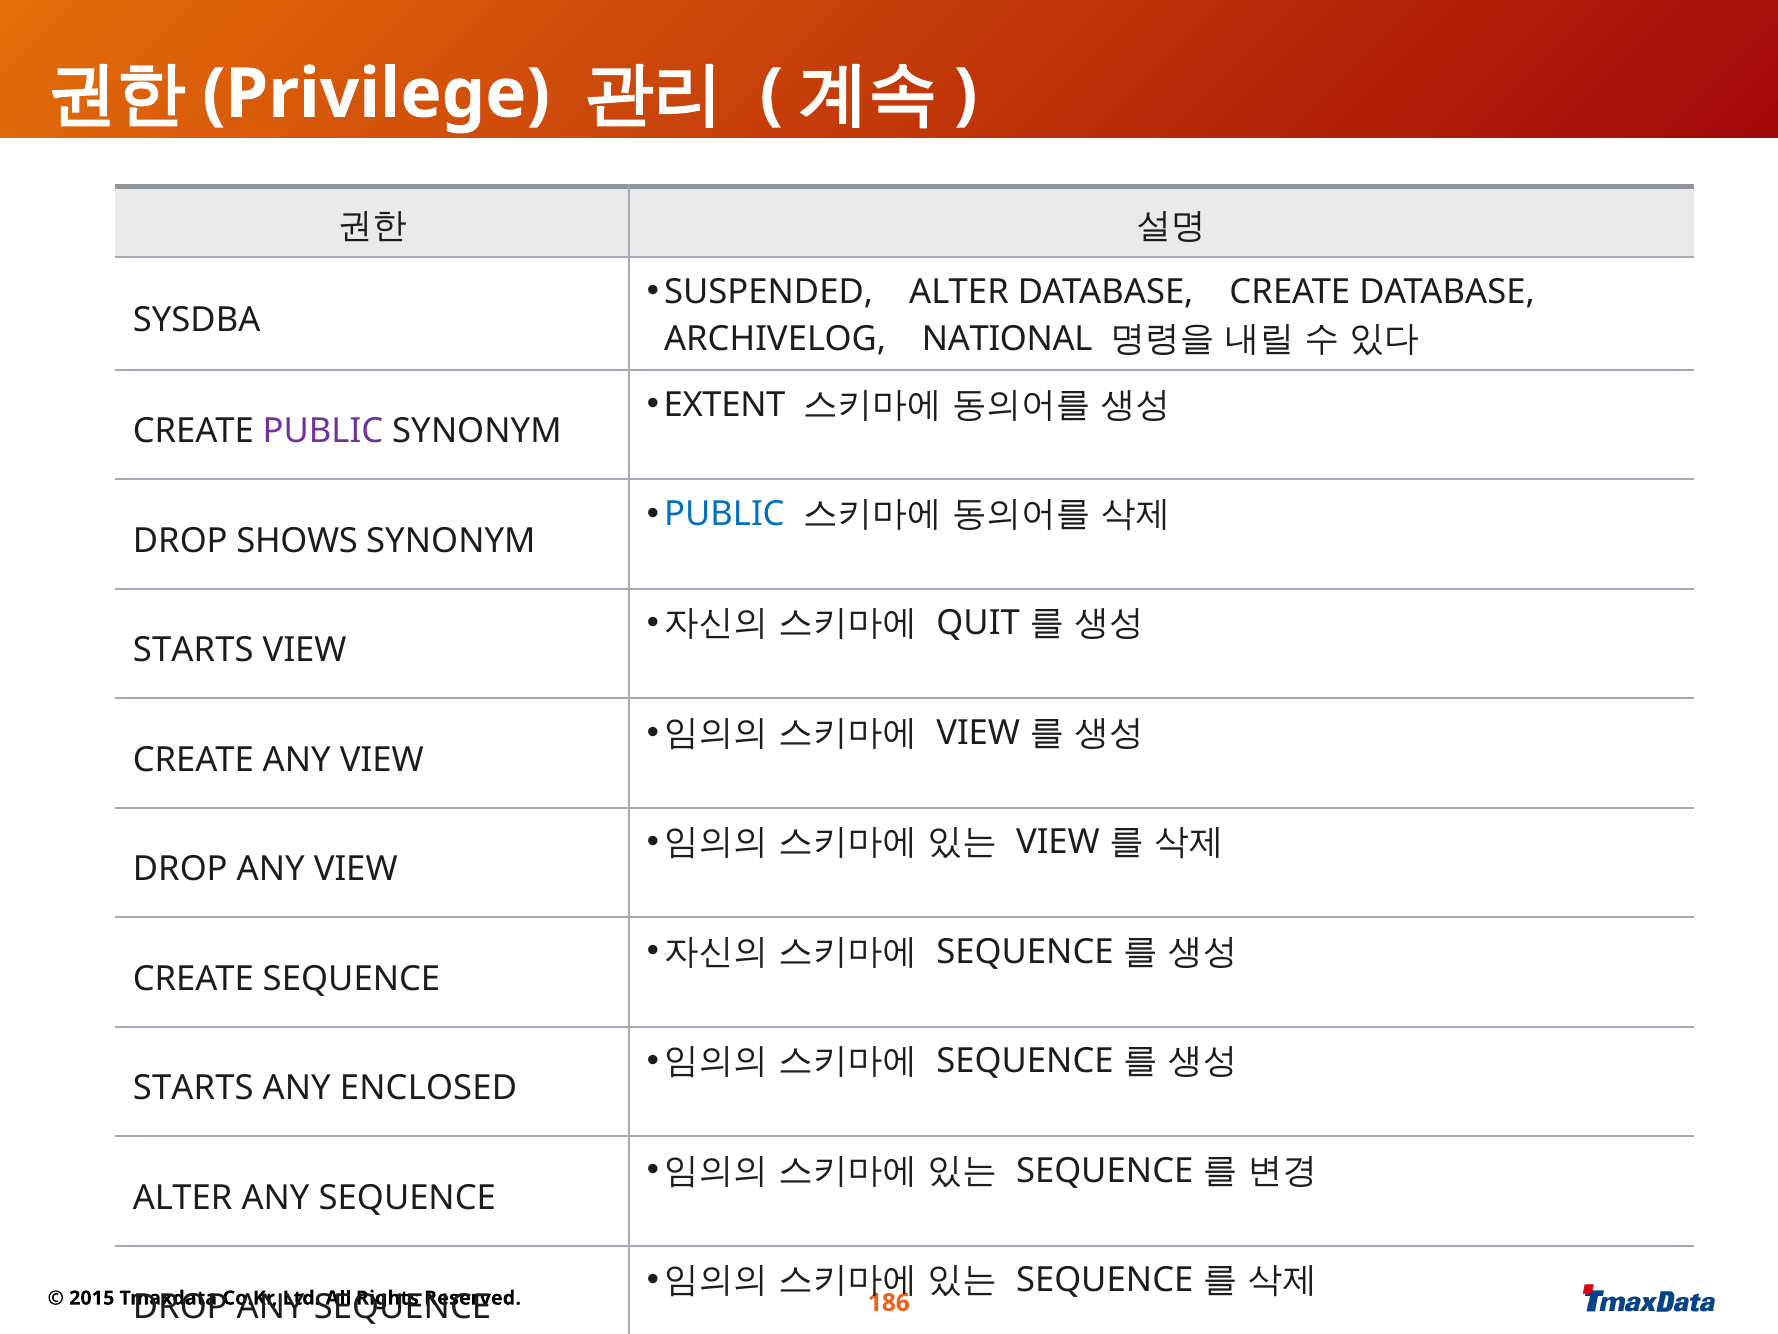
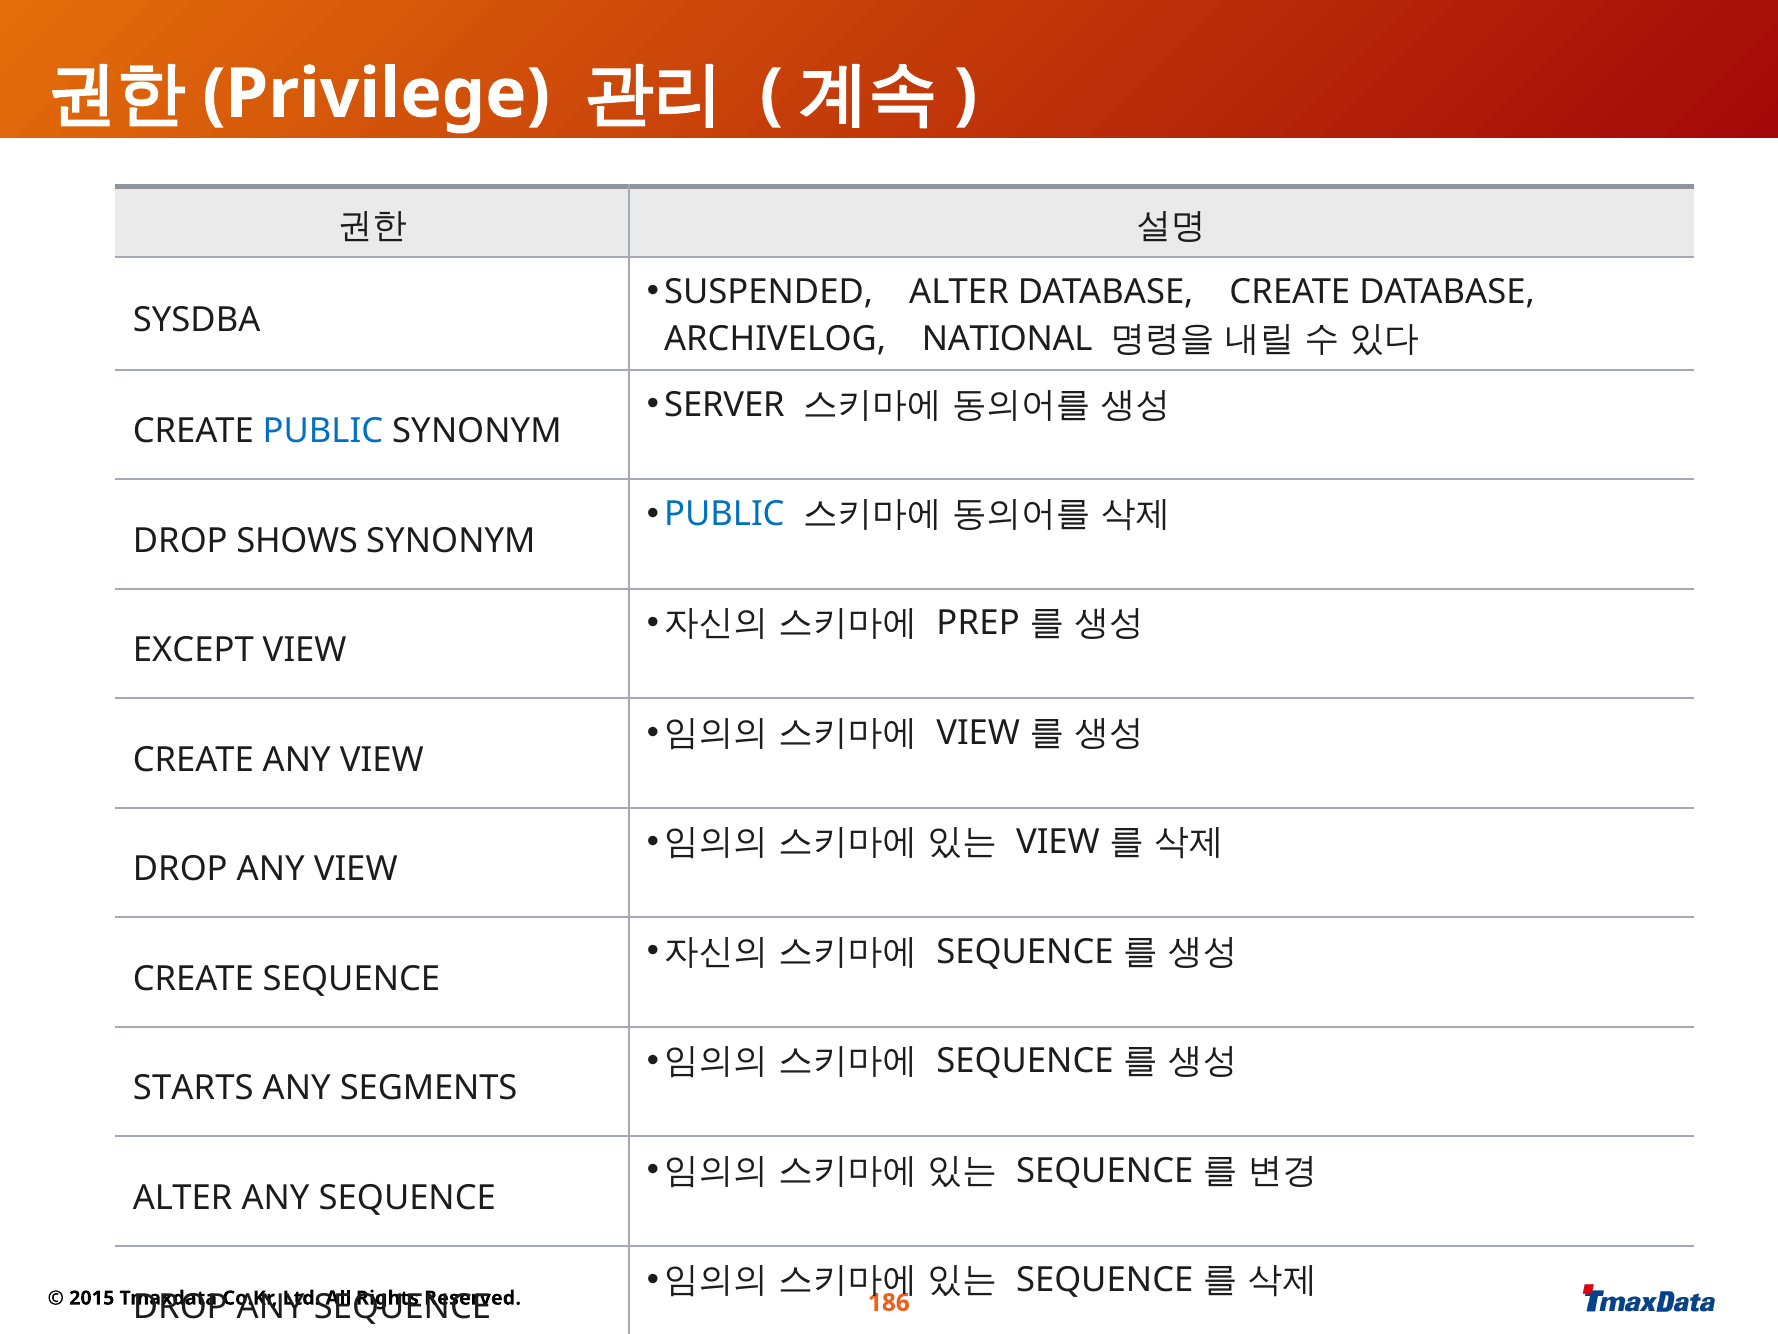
EXTENT: EXTENT -> SERVER (724, 404)
PUBLIC colour: purple -> blue (323, 431)
QUIT: QUIT -> PREP (978, 623)
STARTS: STARTS -> EXCEPT (193, 650)
ENCLOSED: ENCLOSED -> SEGMENTS (429, 1088)
